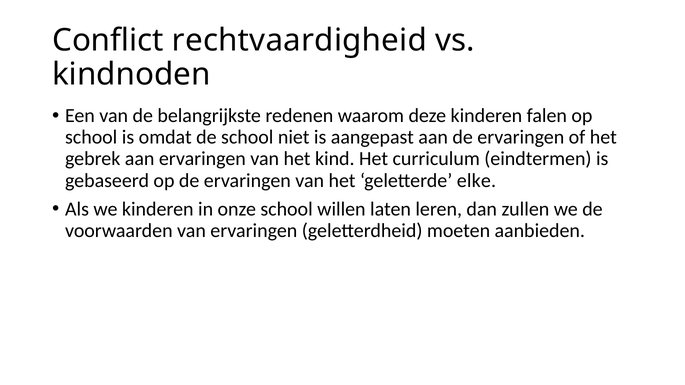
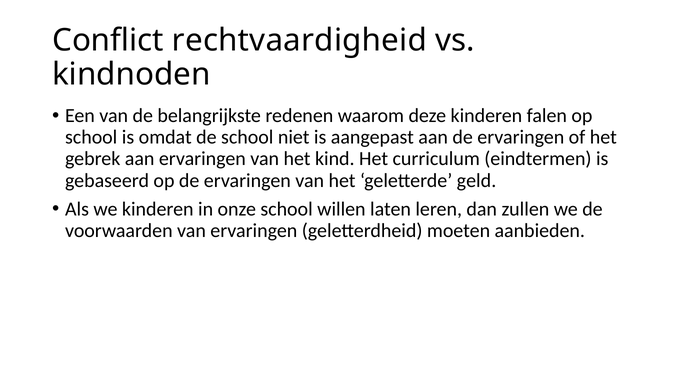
elke: elke -> geld (477, 181)
